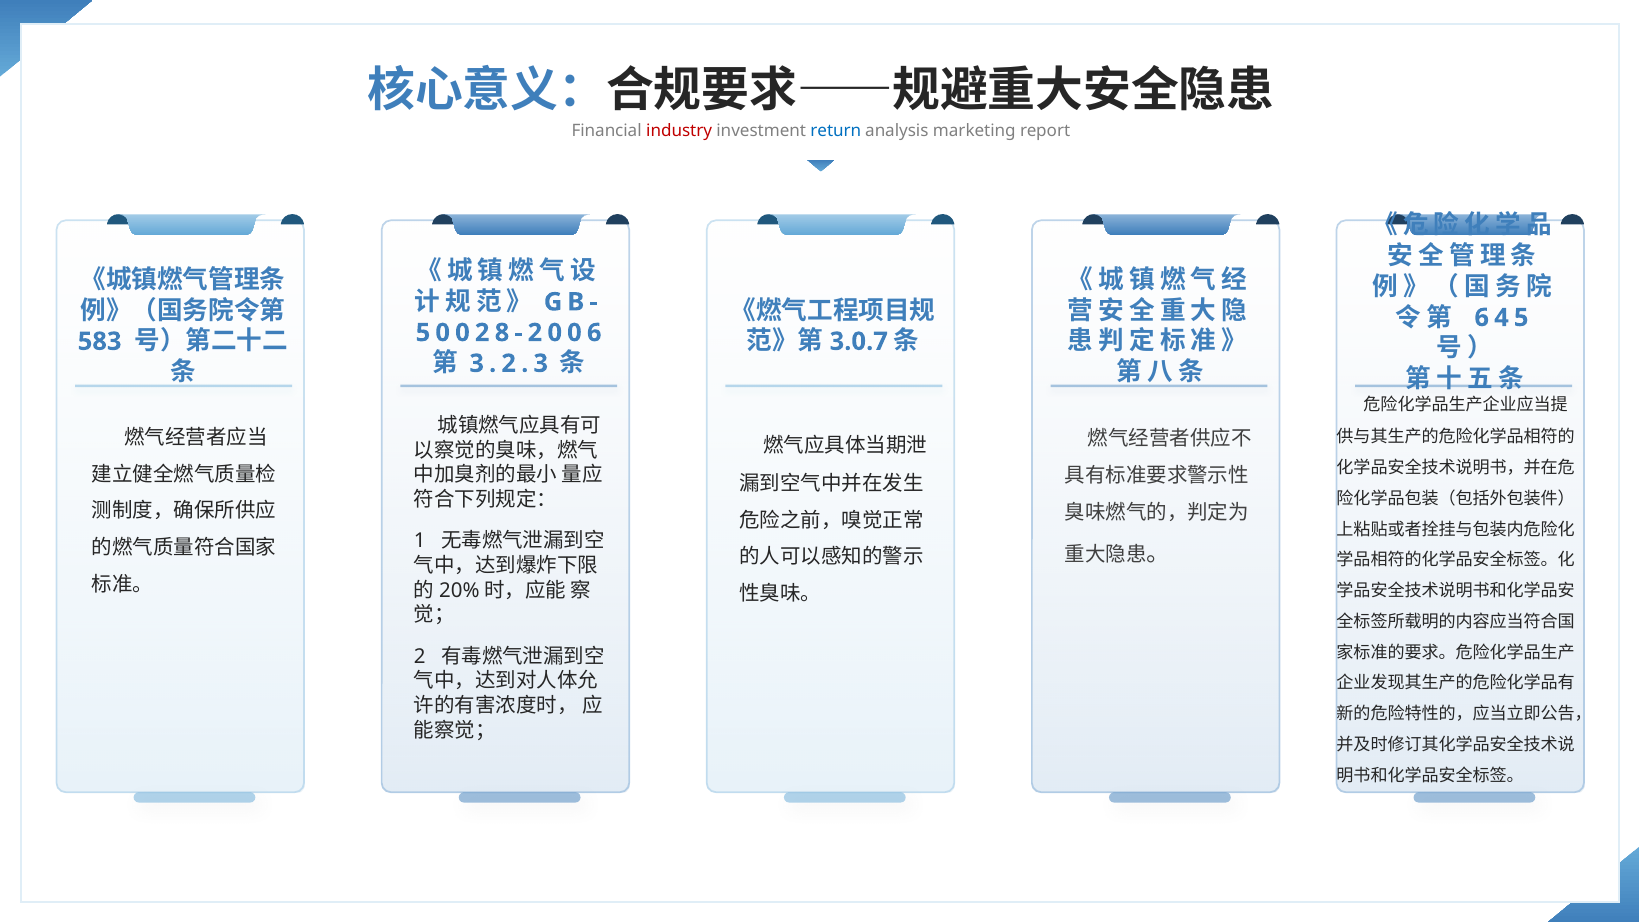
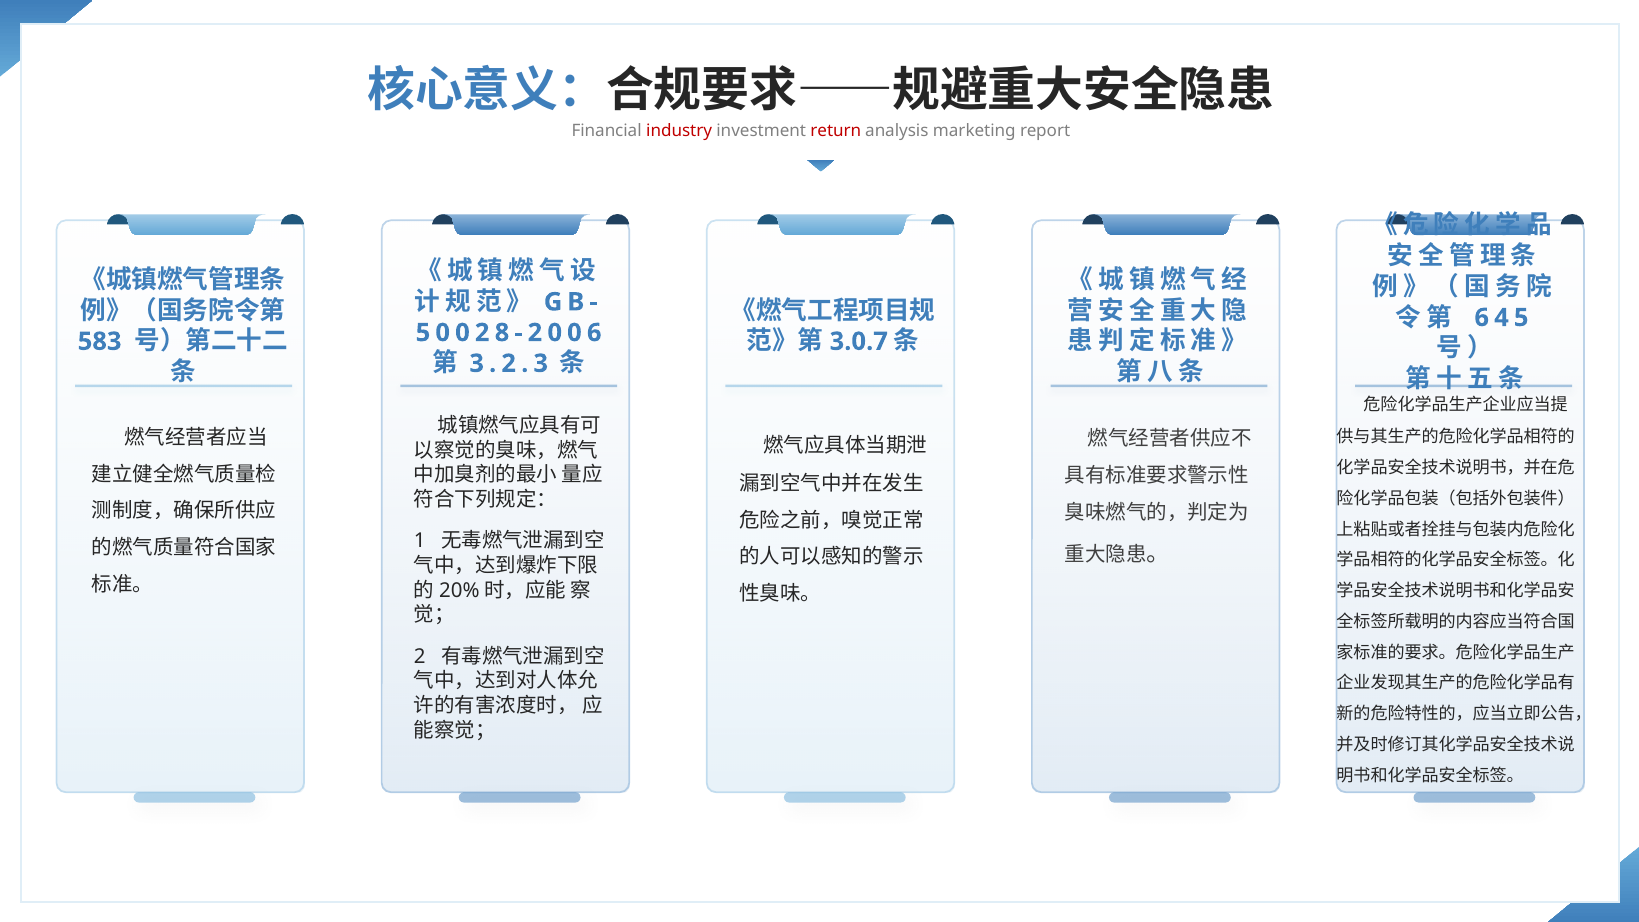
return colour: blue -> red (836, 131)
